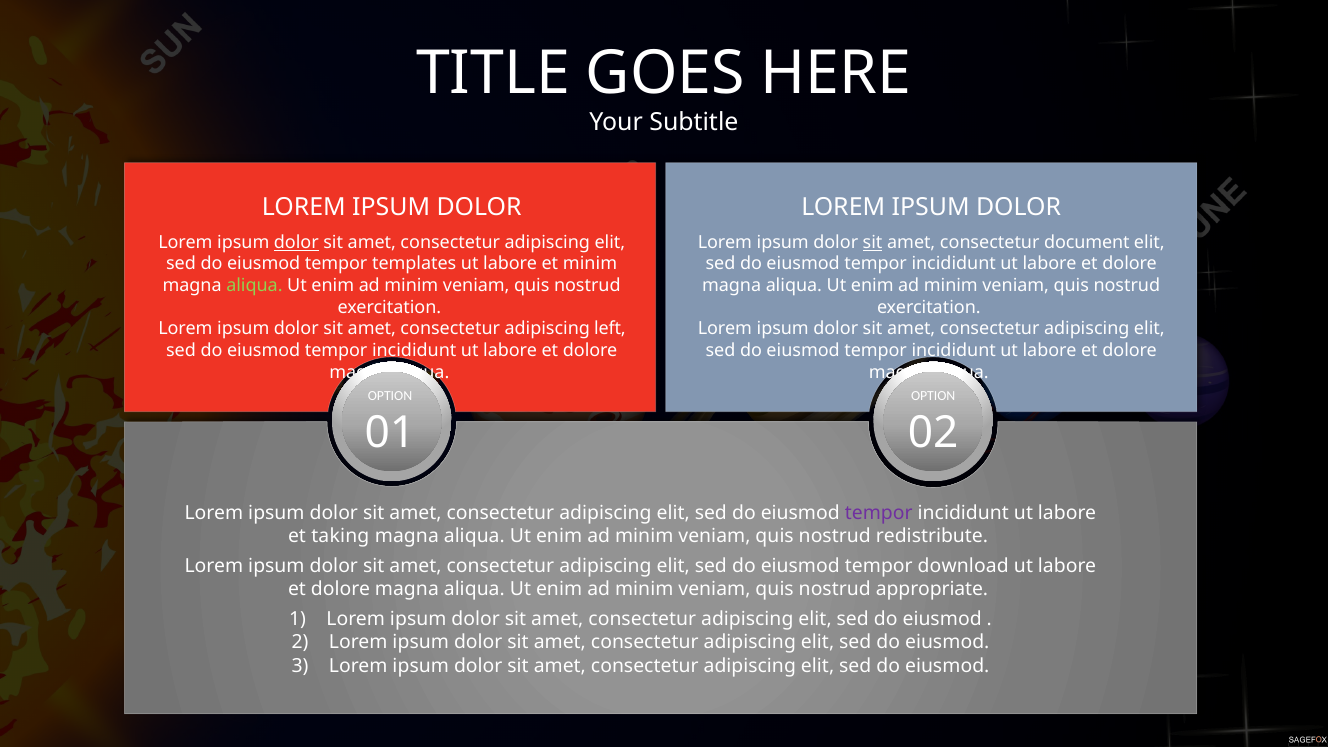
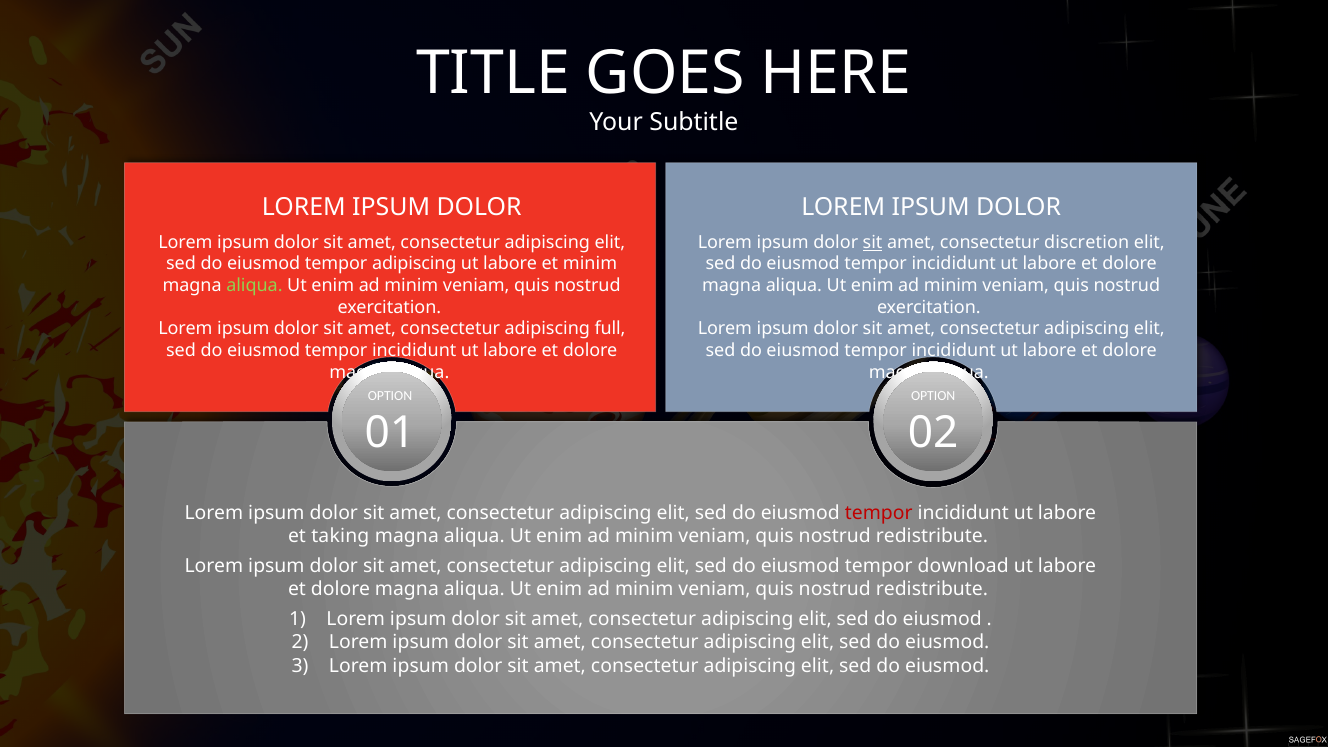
dolor underline: present -> none (296, 242)
document: document -> discretion (1087, 242)
tempor templates: templates -> adipiscing (414, 264)
left: left -> full (610, 329)
tempor colour: purple -> red (879, 513)
appropriate: appropriate -> redistribute (932, 589)
